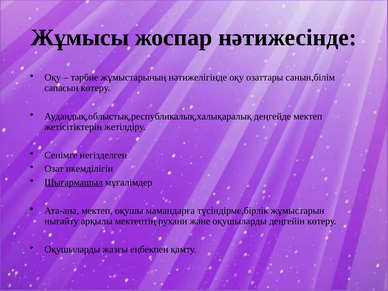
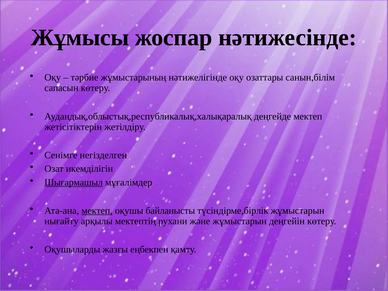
мектеп underline: none -> present (97, 211)
мамандарға: мамандарға -> байланысты (170, 211)
және оқушыларды: оқушыларды -> жұмыстарын (240, 221)
